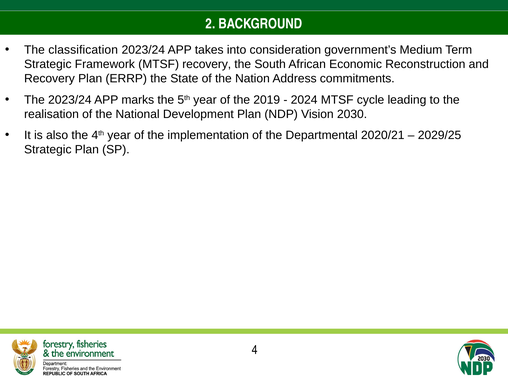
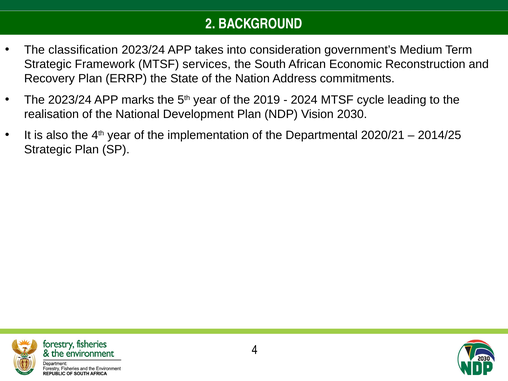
MTSF recovery: recovery -> services (207, 64)
2029/25: 2029/25 -> 2014/25 (440, 135)
